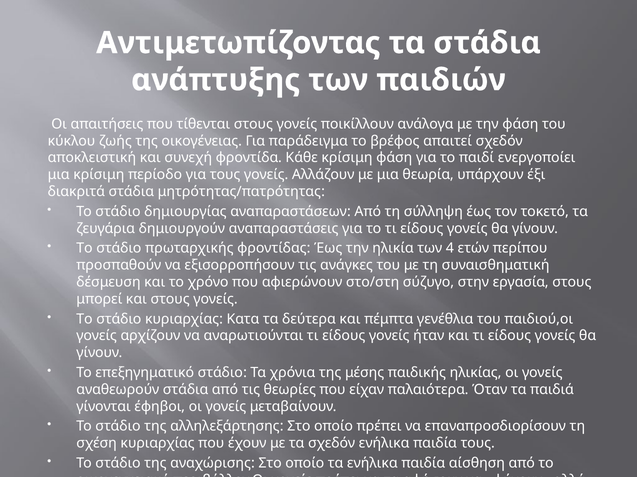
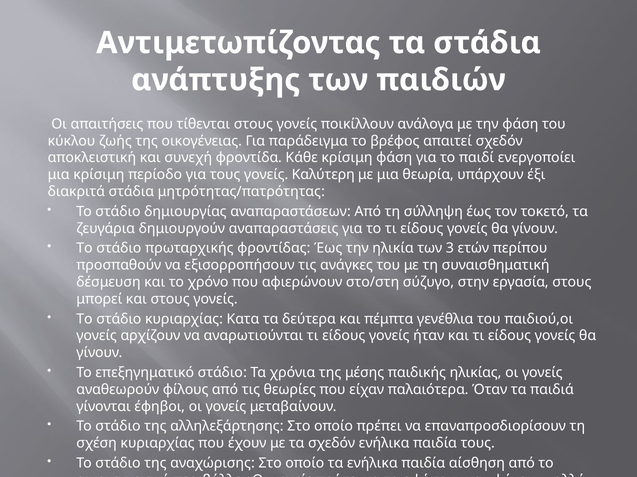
Αλλάζουν: Αλλάζουν -> Καλύτερη (323, 175)
4: 4 -> 3 (450, 249)
αναθεωρούν στάδια: στάδια -> φίλους (186, 390)
